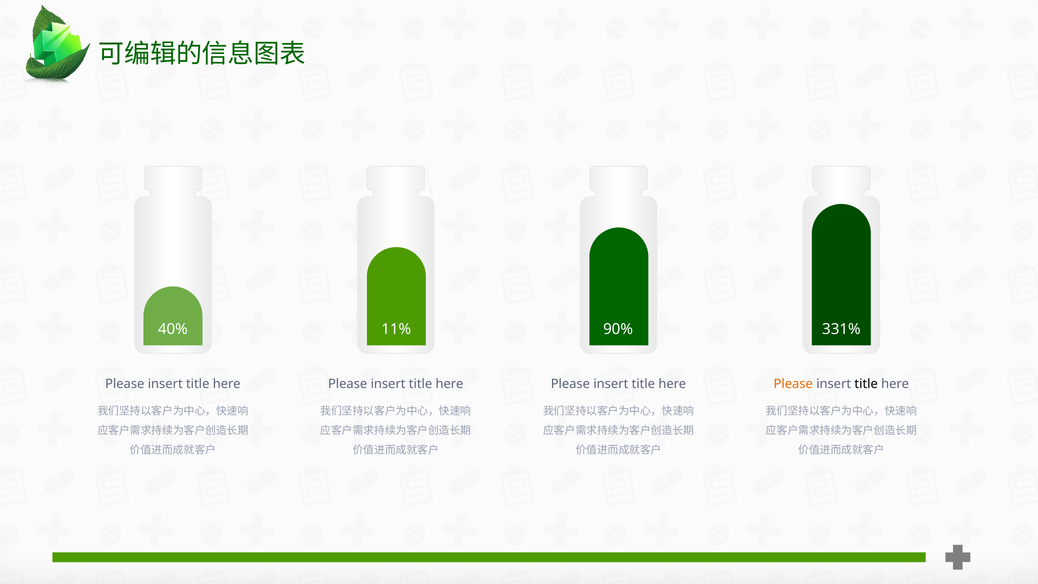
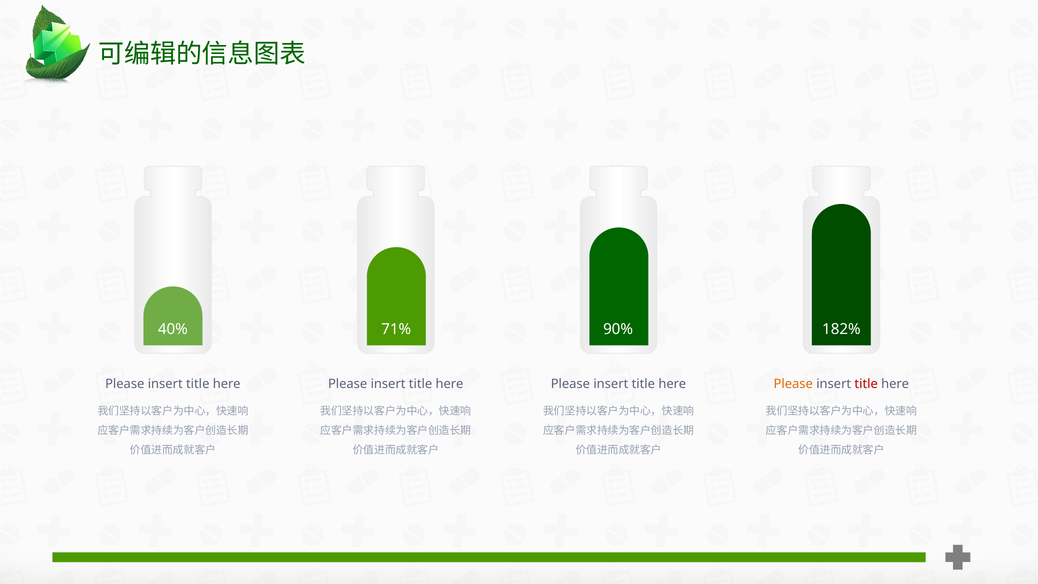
11%: 11% -> 71% (396, 329)
331%: 331% -> 182% (841, 329)
title colour: black -> red (866, 384)
